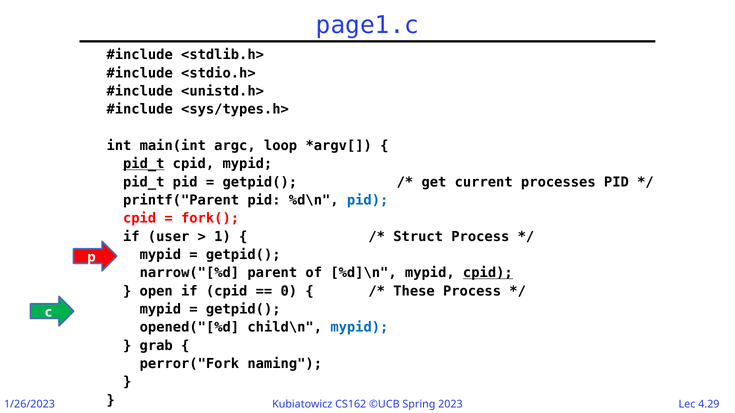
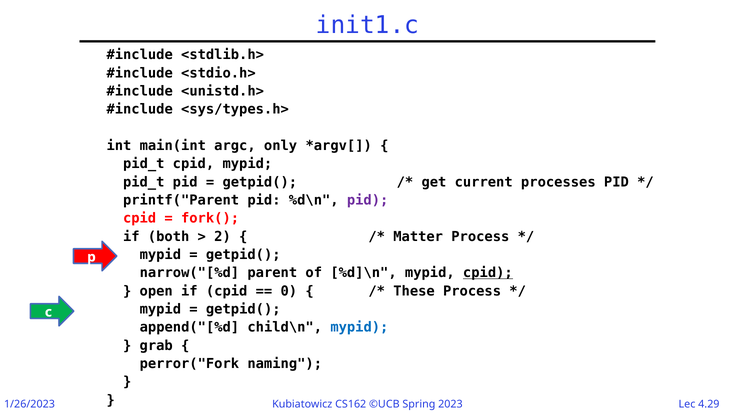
page1.c: page1.c -> init1.c (367, 25)
loop: loop -> only (281, 146)
pid_t underline: present -> none (144, 164)
pid colour: blue -> purple (368, 200)
user: user -> both (169, 237)
1: 1 -> 2 (223, 237)
Struct: Struct -> Matter (418, 237)
opened("[%d: opened("[%d -> append("[%d (189, 328)
